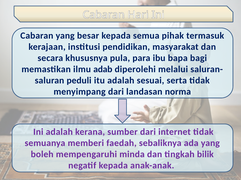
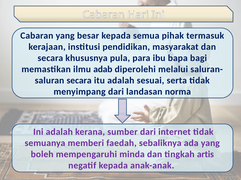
peduli: peduli -> secara (79, 81)
bilik: bilik -> artis (205, 155)
